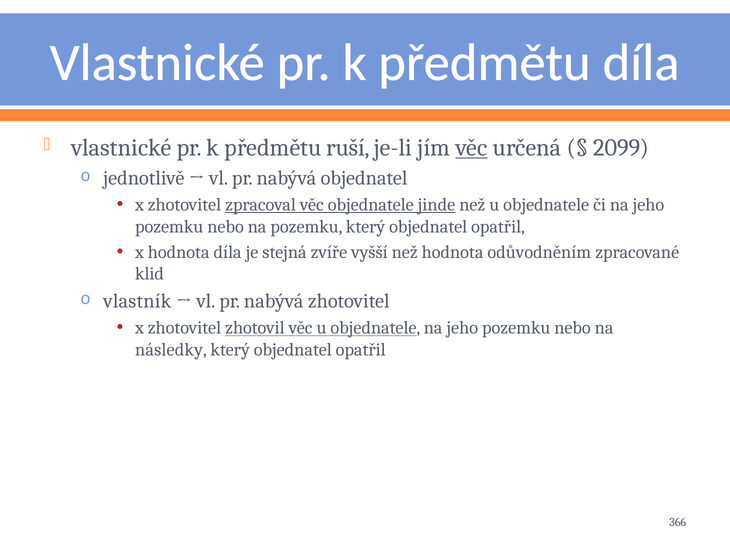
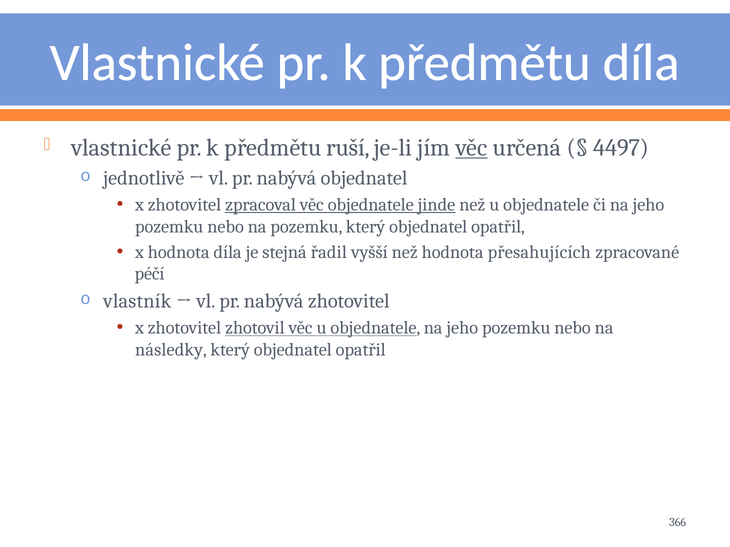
2099: 2099 -> 4497 (621, 148)
zvíře: zvíře -> řadil (329, 252)
odůvodněním: odůvodněním -> přesahujících (539, 252)
klid: klid -> péčí (150, 274)
